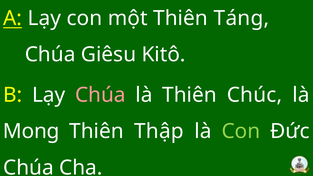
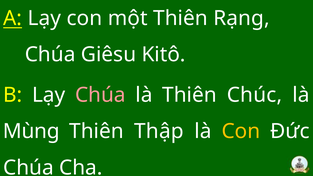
Táng: Táng -> Rạng (242, 18)
Mong: Mong -> Mùng (31, 131)
Con colour: light green -> yellow (241, 131)
